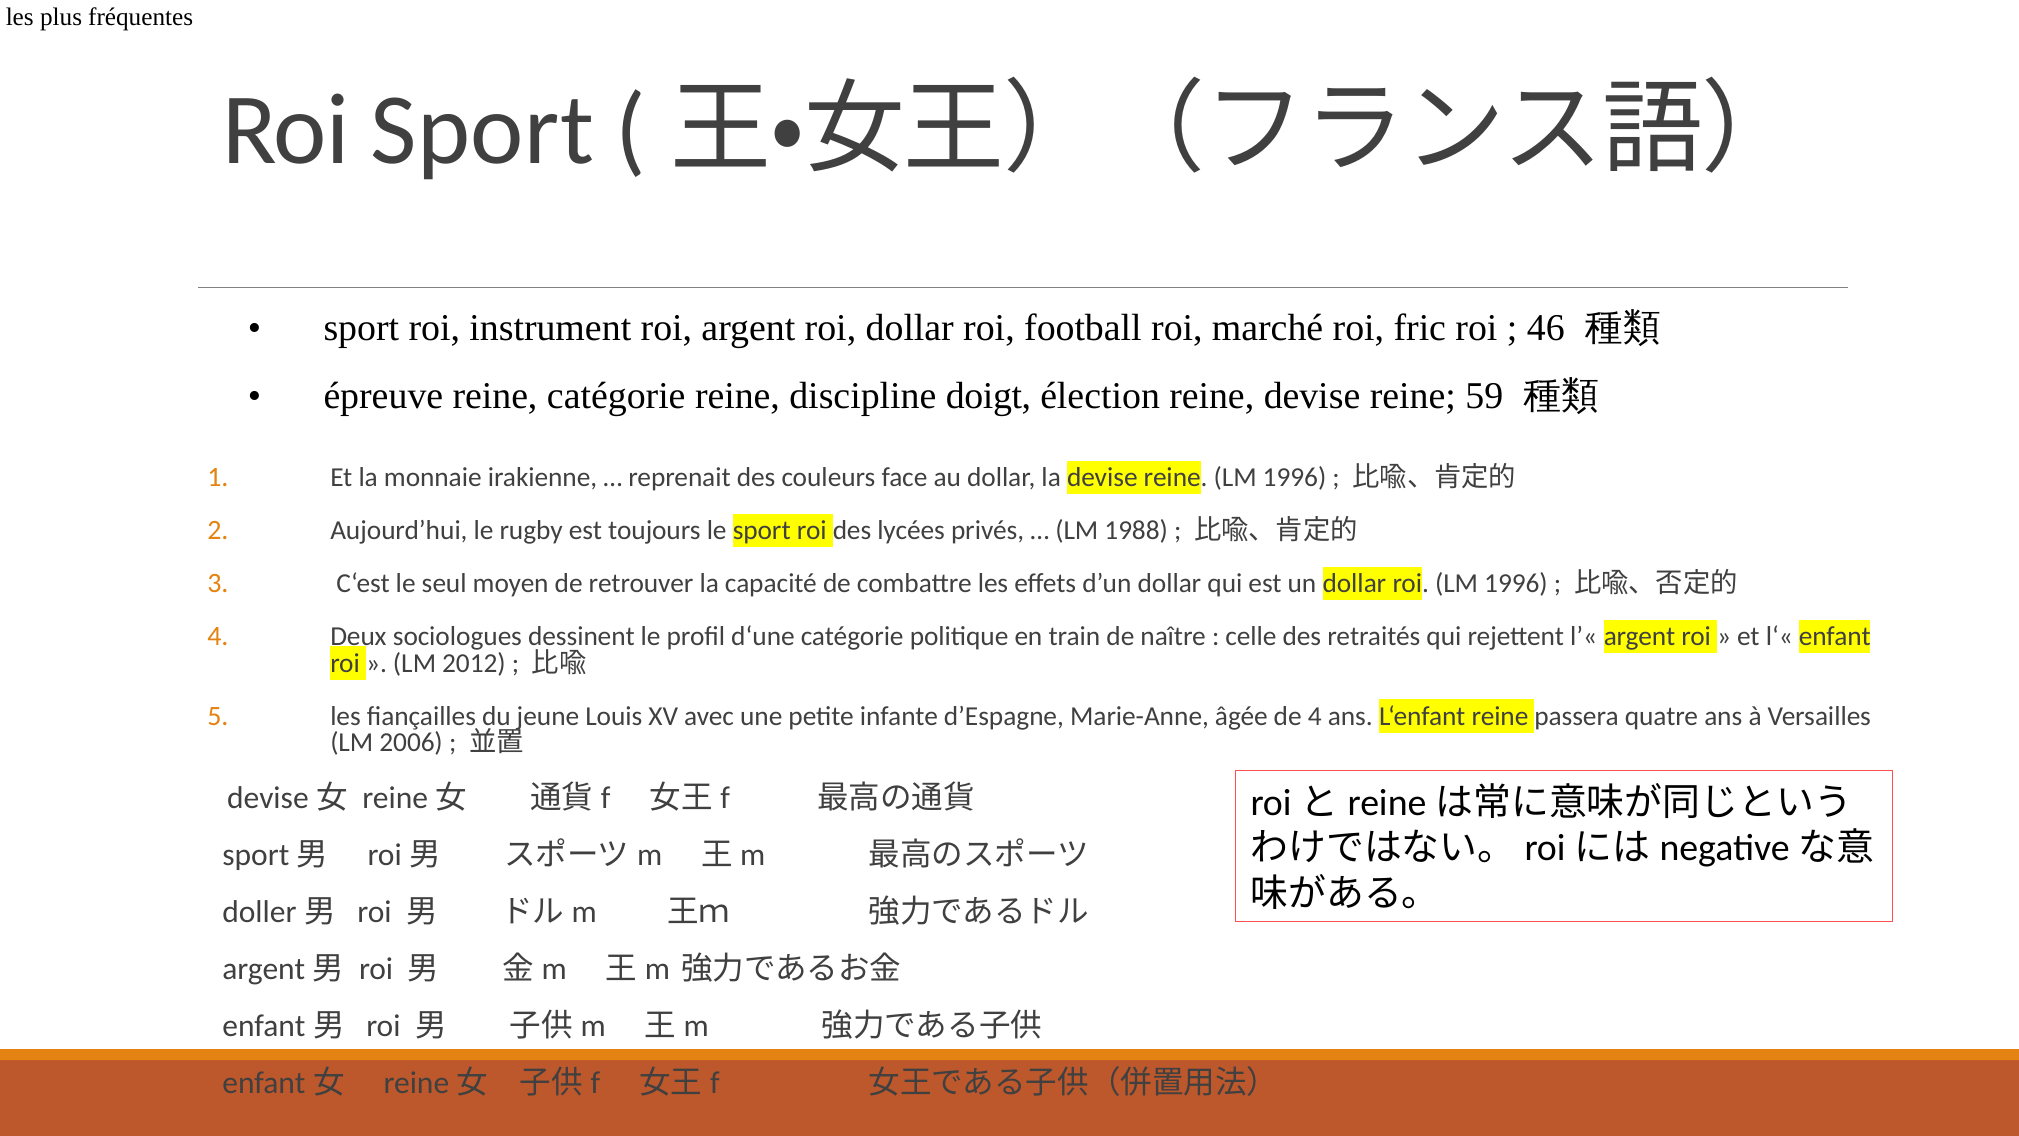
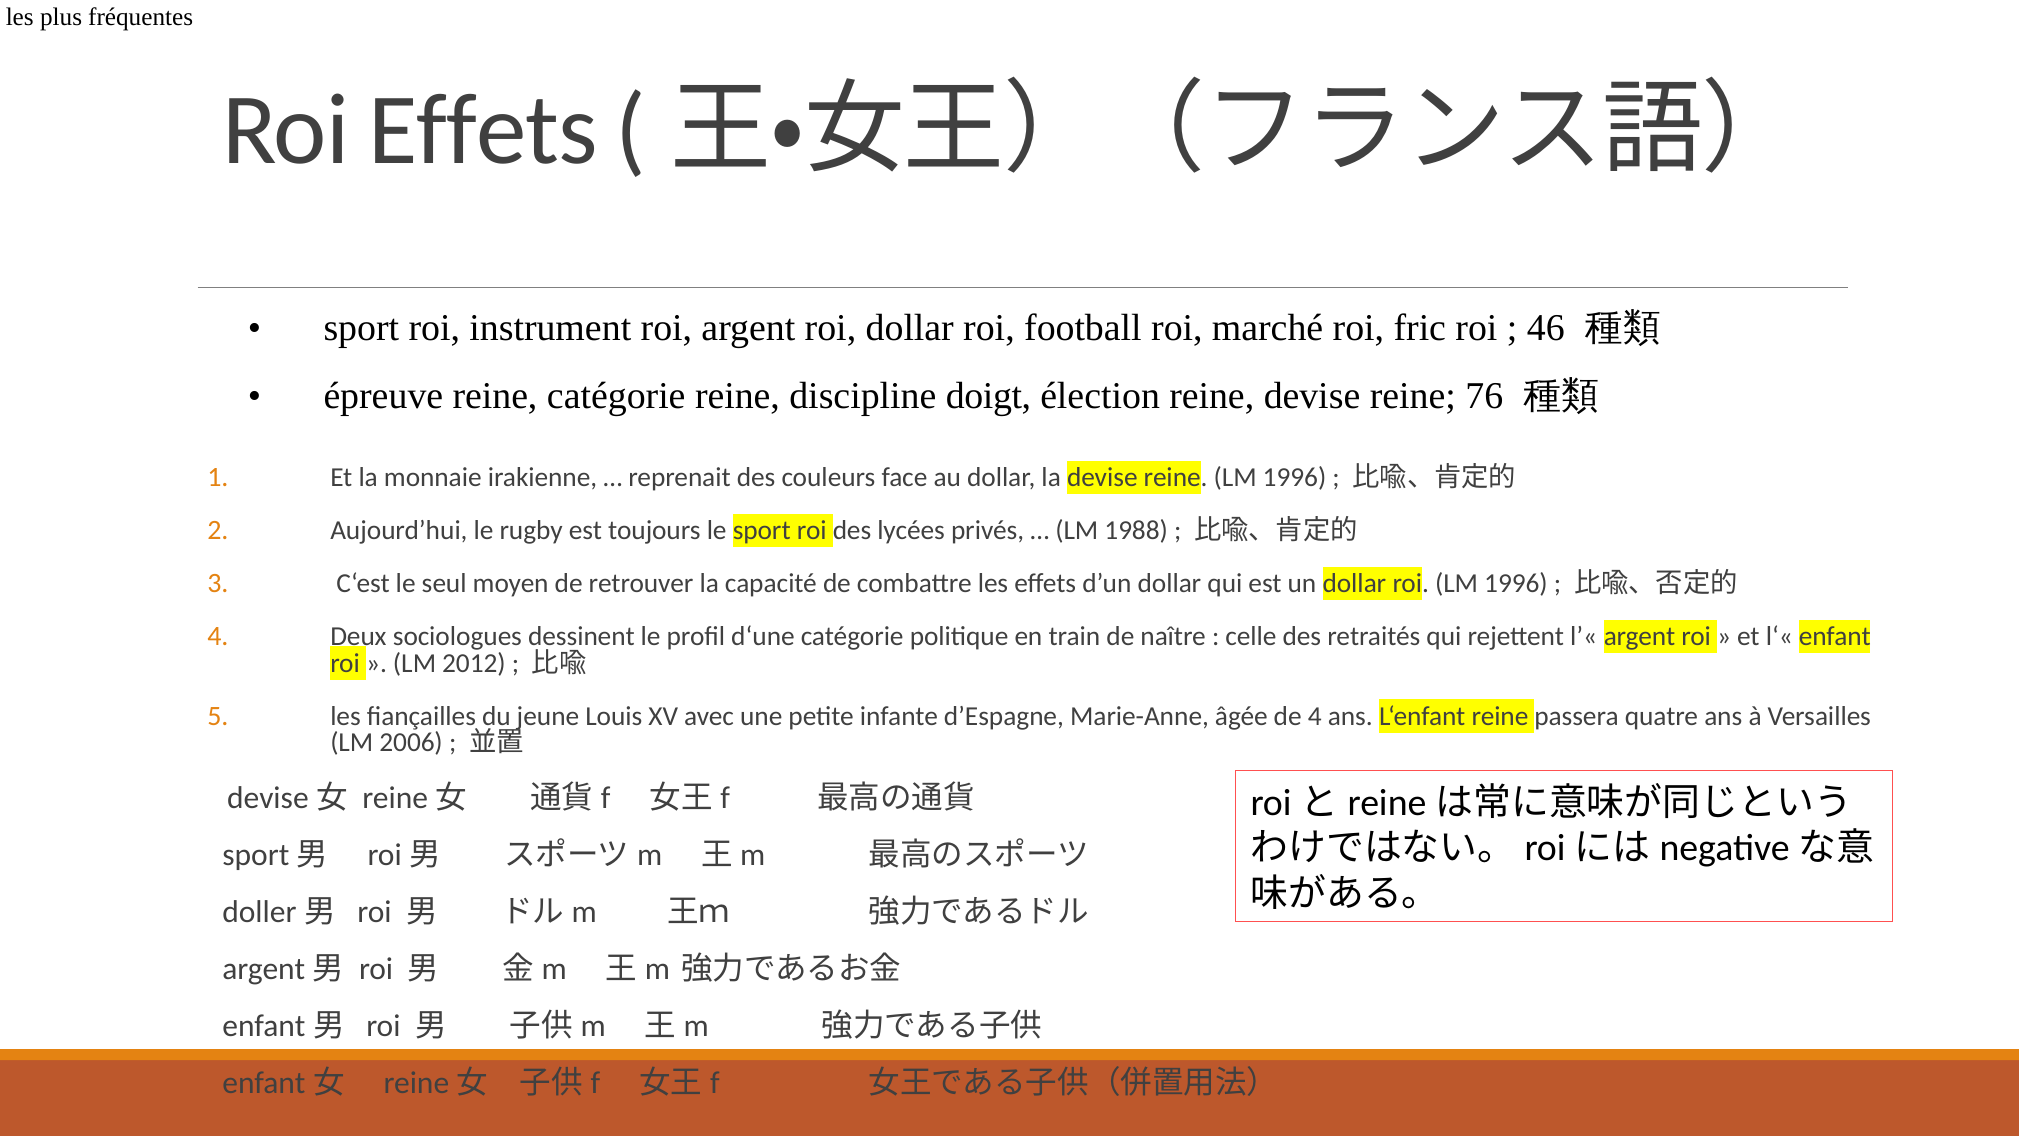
Roi Sport: Sport -> Effets (483, 130)
59: 59 -> 76 (1484, 396)
